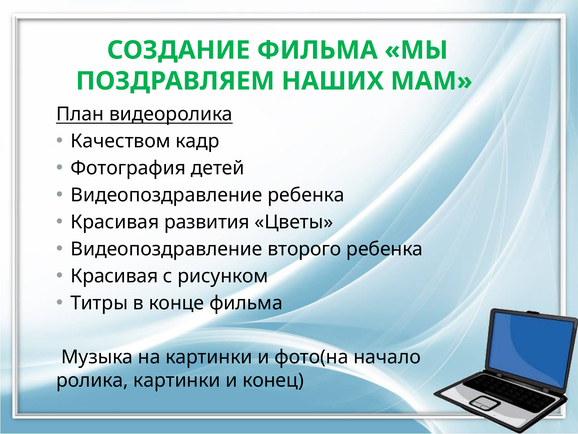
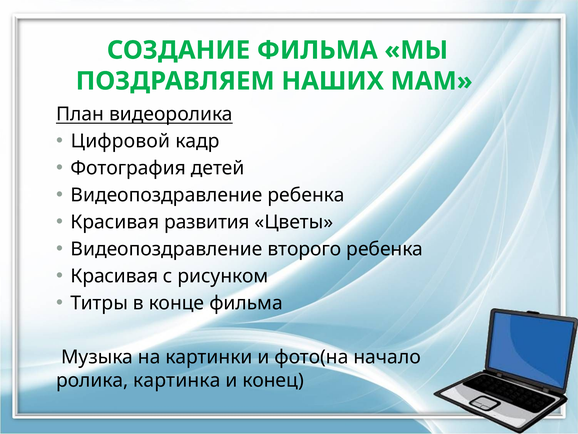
Качеством: Качеством -> Цифровой (121, 141)
ролика картинки: картинки -> картинка (177, 380)
